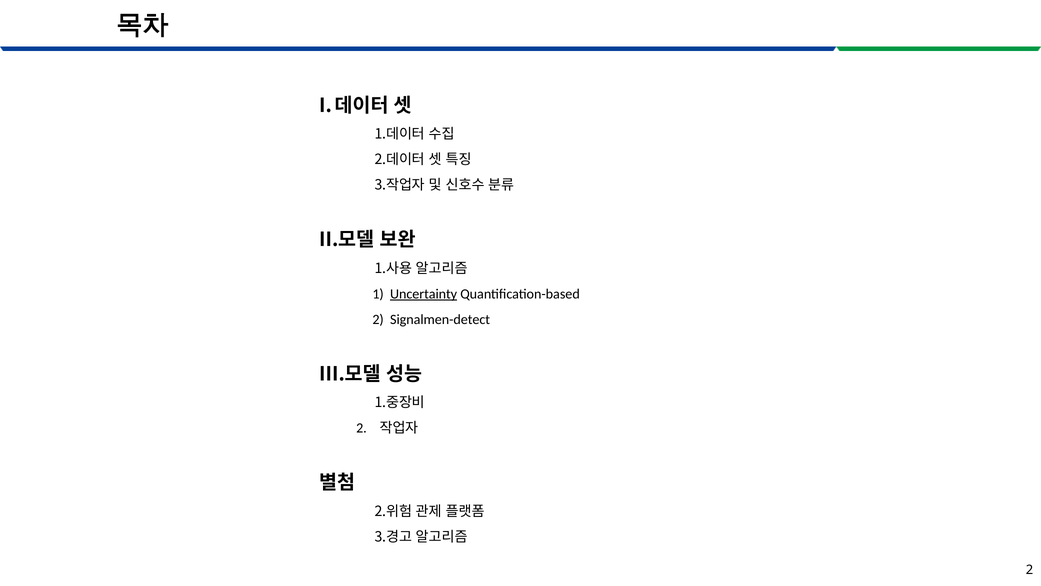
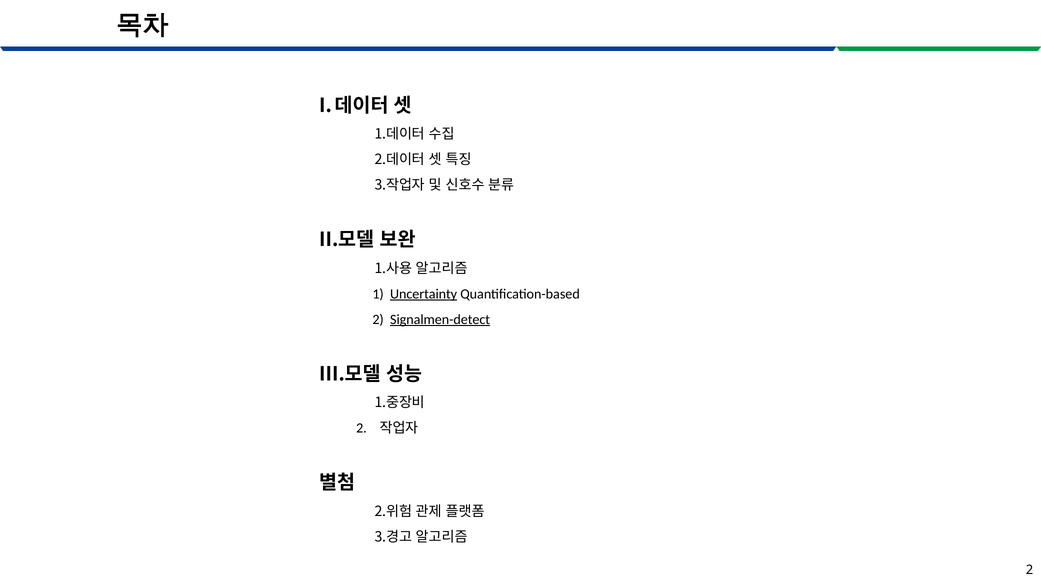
Signalmen-detect underline: none -> present (440, 319)
